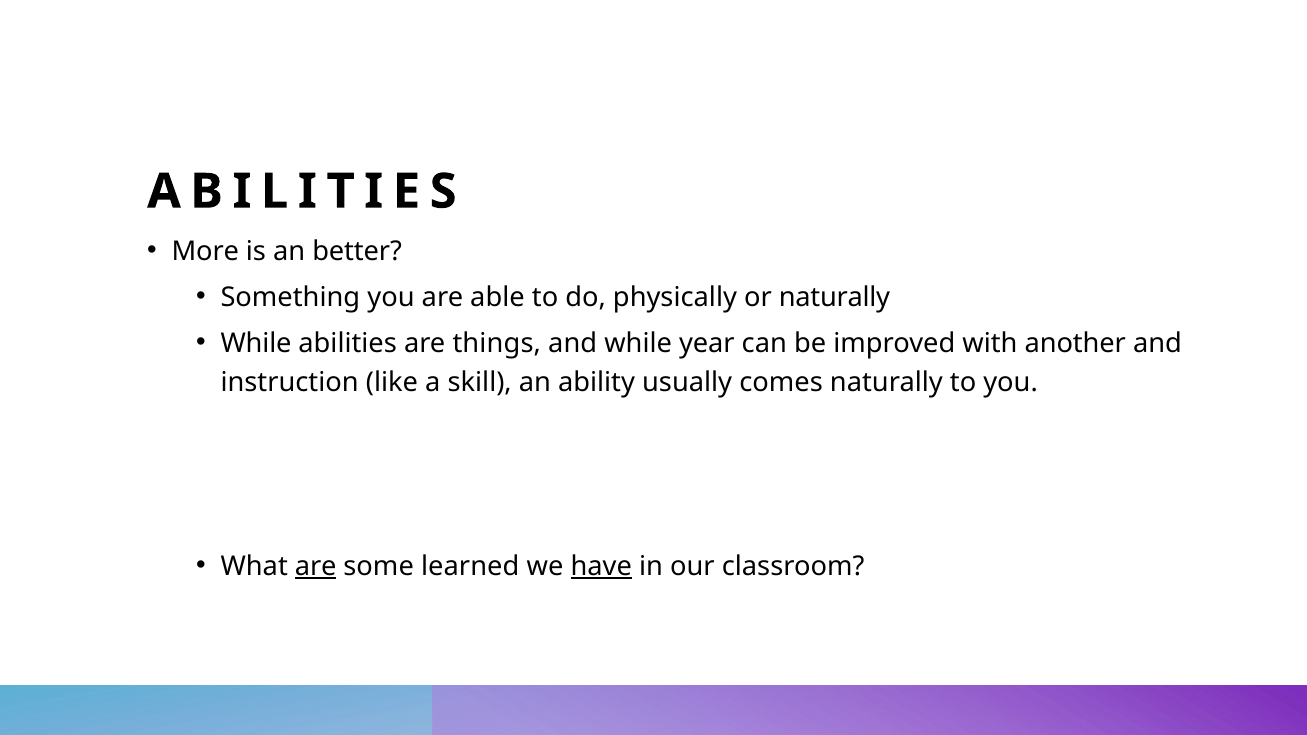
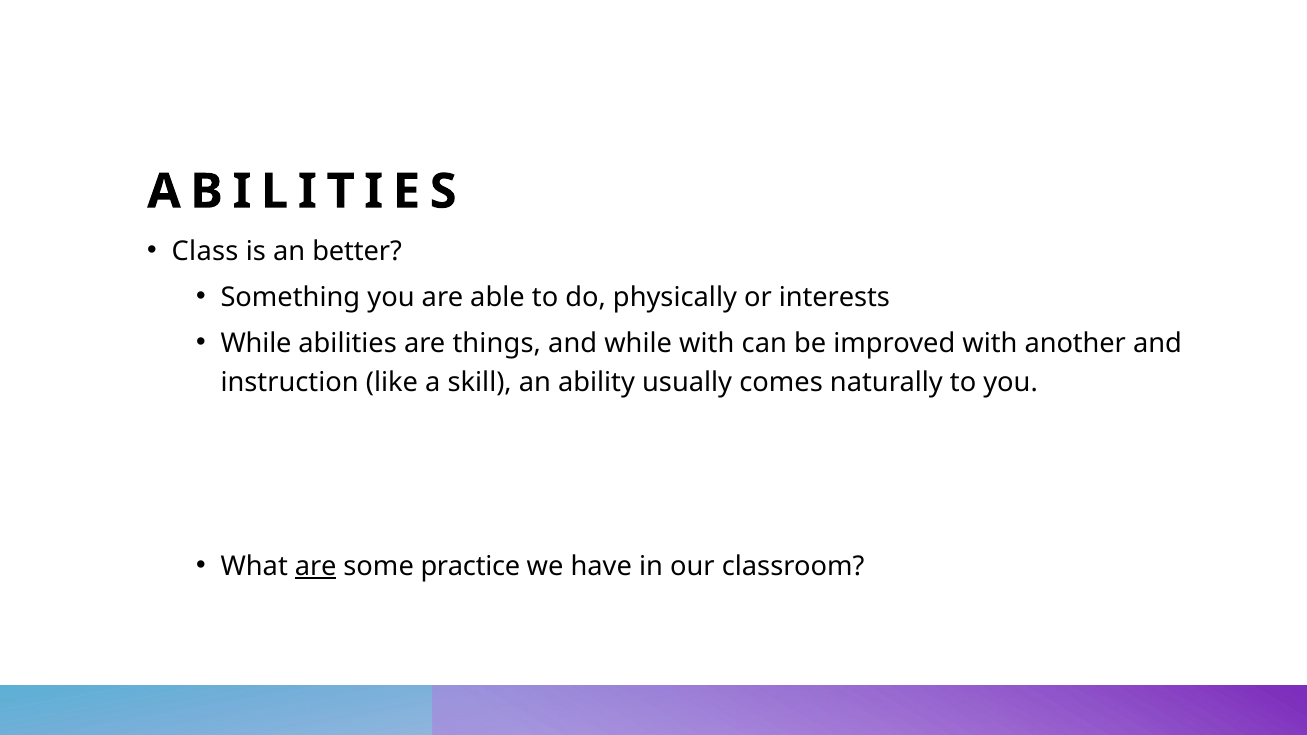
More: More -> Class (205, 251)
or naturally: naturally -> interests (834, 297)
while year: year -> with (707, 343)
learned: learned -> practice (470, 566)
have underline: present -> none (601, 566)
